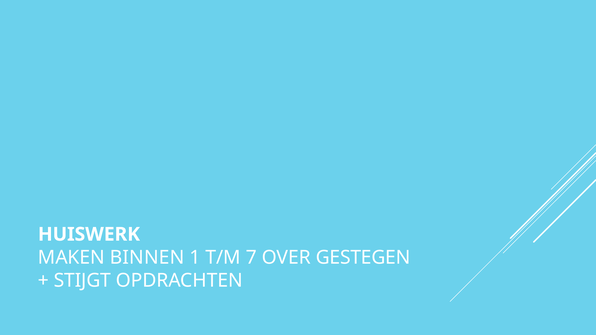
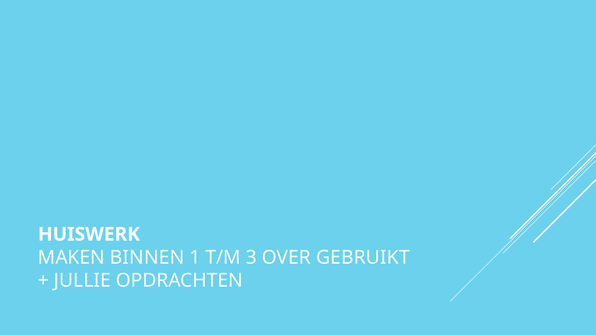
7: 7 -> 3 (251, 258)
GESTEGEN: GESTEGEN -> GEBRUIKT (363, 258)
STIJGT: STIJGT -> JULLIE (82, 281)
